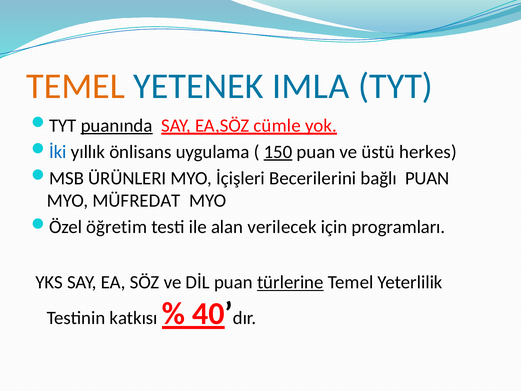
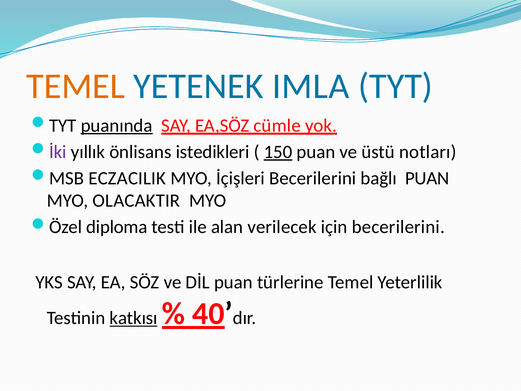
İki colour: blue -> purple (58, 152)
uygulama: uygulama -> istedikleri (213, 152)
herkes: herkes -> notları (428, 152)
ÜRÜNLERI: ÜRÜNLERI -> ECZACILIK (127, 178)
MÜFREDAT: MÜFREDAT -> OLACAKTIR (136, 201)
öğretim: öğretim -> diploma (117, 227)
için programları: programları -> becerilerini (398, 227)
türlerine underline: present -> none (290, 282)
katkısı underline: none -> present (134, 318)
